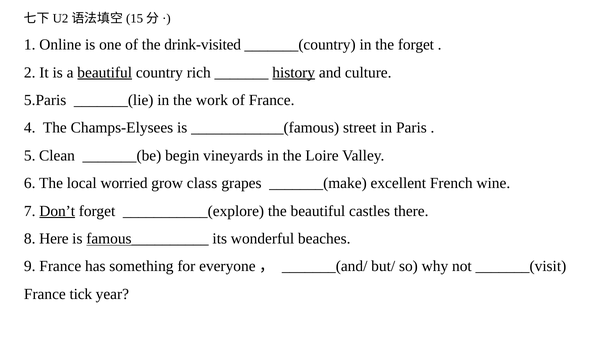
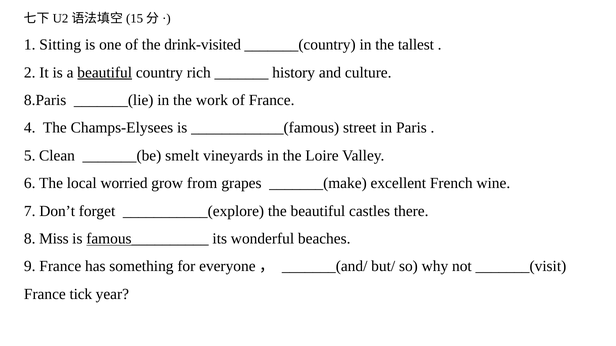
Online: Online -> Sitting (60, 45)
the forget: forget -> tallest (416, 45)
history underline: present -> none (294, 73)
5.Paris: 5.Paris -> 8.Paris (45, 100)
begin: begin -> smelt (182, 156)
class: class -> from (202, 184)
Don’t underline: present -> none (57, 211)
Here: Here -> Miss (54, 239)
